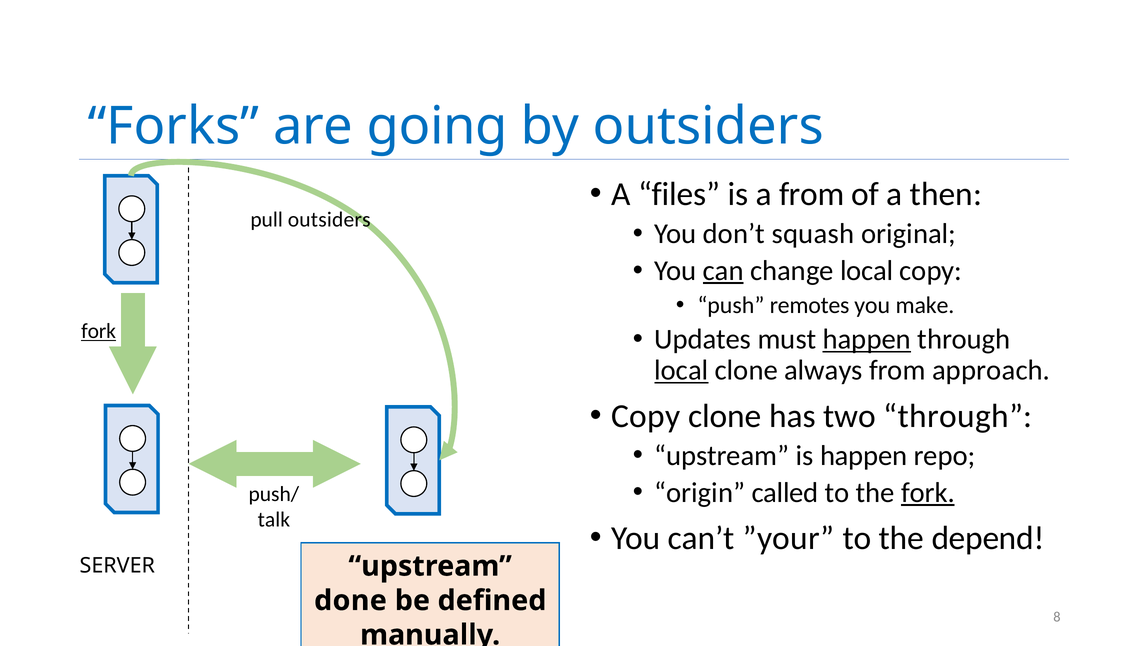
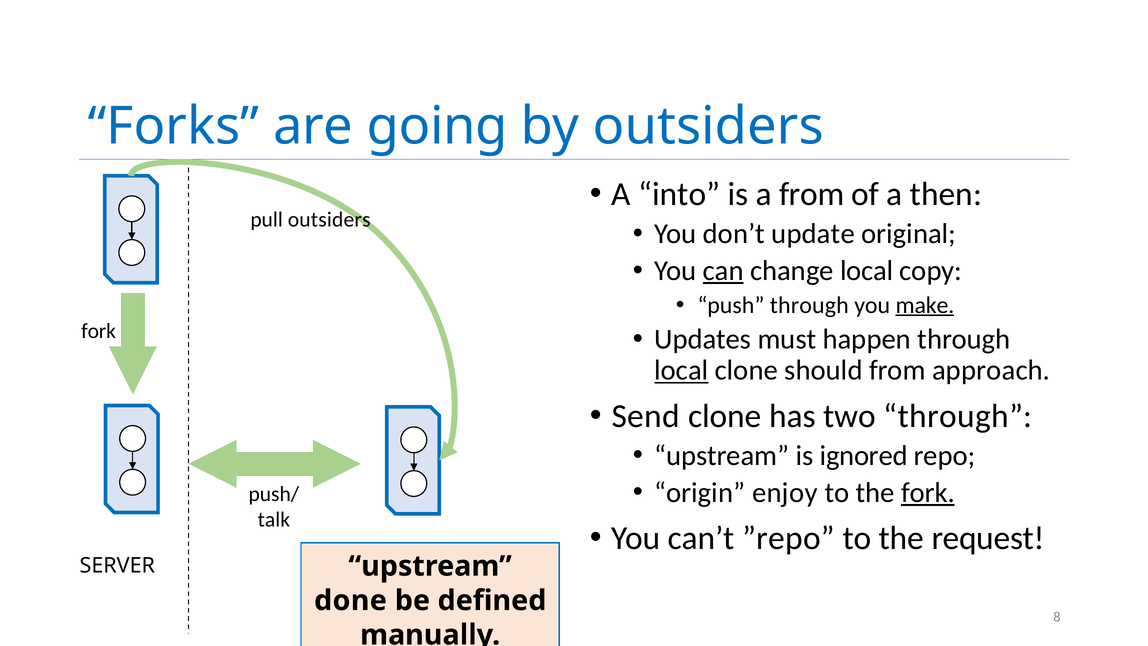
files: files -> into (679, 194)
squash: squash -> update (813, 234)
push remotes: remotes -> through (809, 305)
make underline: none -> present (925, 305)
fork underline: present -> none (99, 331)
happen underline: present -> none (867, 339)
always: always -> should (823, 370)
Copy: Copy -> Send (646, 416)
is happen: happen -> ignored (864, 455)
called: called -> enjoy (785, 492)
”your: ”your -> ”repo (789, 538)
depend: depend -> request (988, 538)
